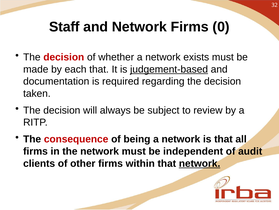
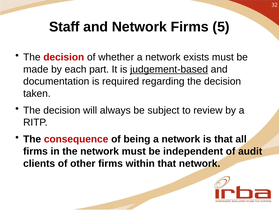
0: 0 -> 5 (221, 27)
each that: that -> part (99, 69)
network underline: present -> none (200, 163)
